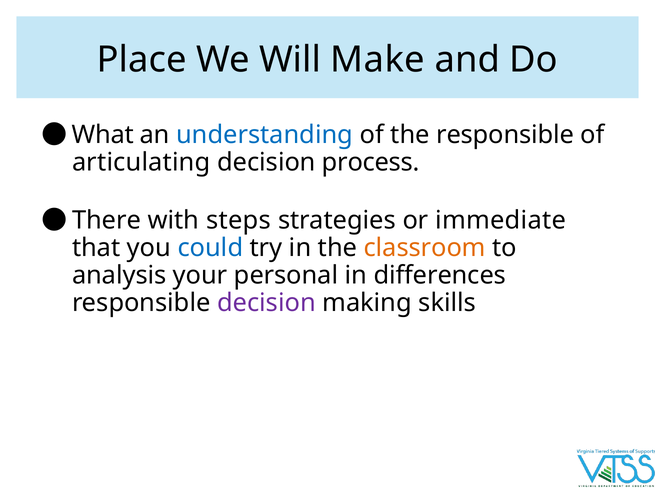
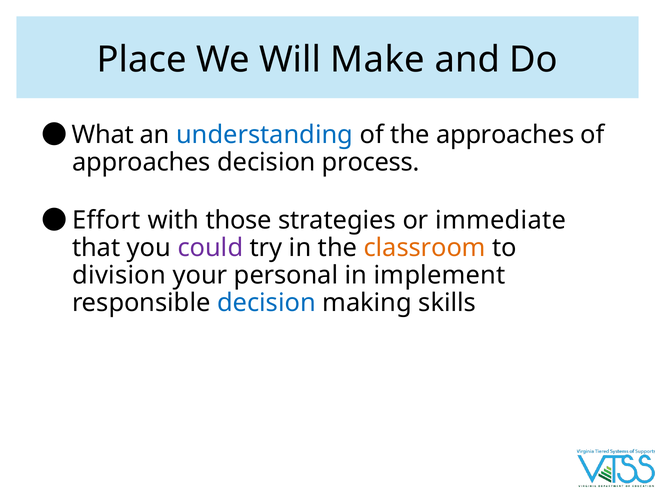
the responsible: responsible -> approaches (505, 135)
articulating: articulating -> approaches (141, 162)
There: There -> Effort (106, 221)
steps: steps -> those (239, 221)
could colour: blue -> purple (210, 248)
analysis: analysis -> division (119, 276)
differences: differences -> implement (440, 276)
decision colour: purple -> blue (266, 303)
